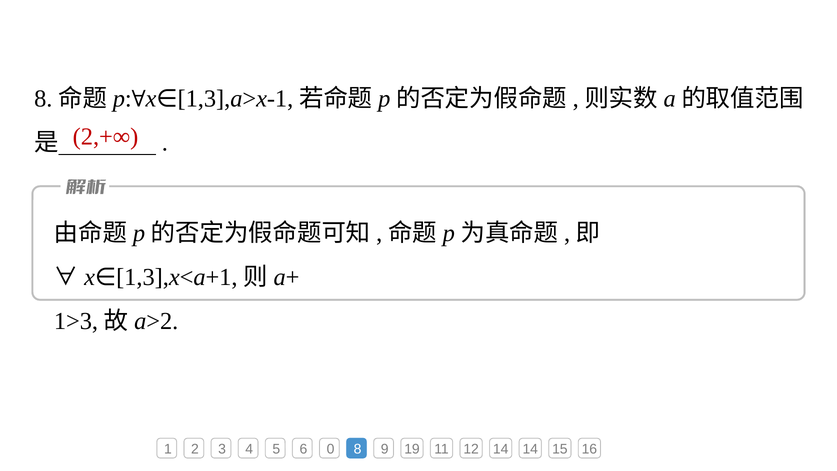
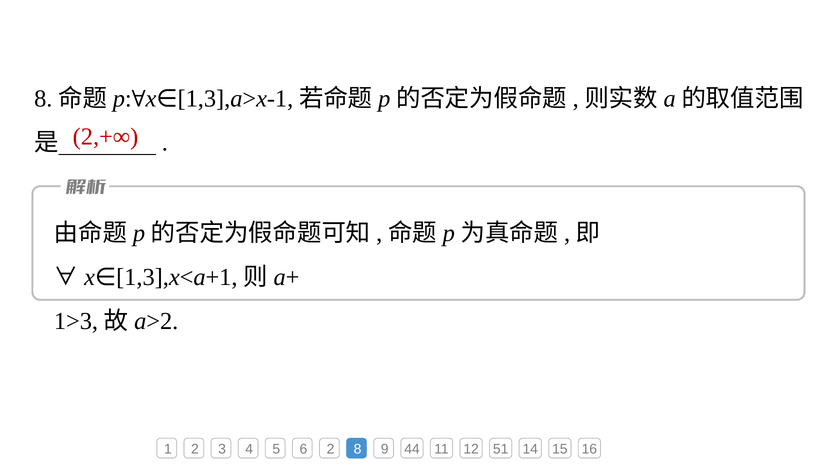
6 0: 0 -> 2 (331, 449)
19: 19 -> 44 (412, 449)
12 14: 14 -> 51 (501, 449)
